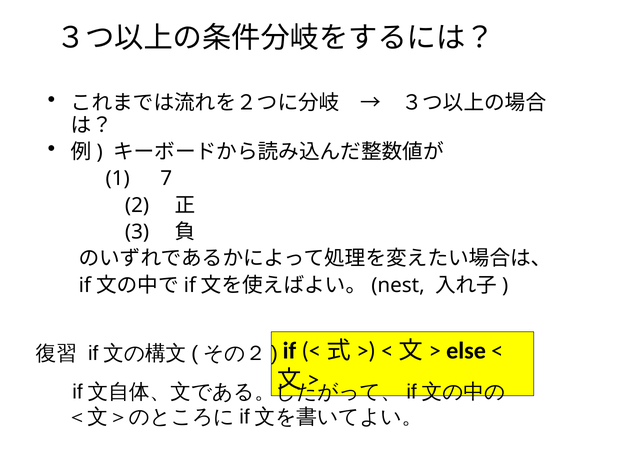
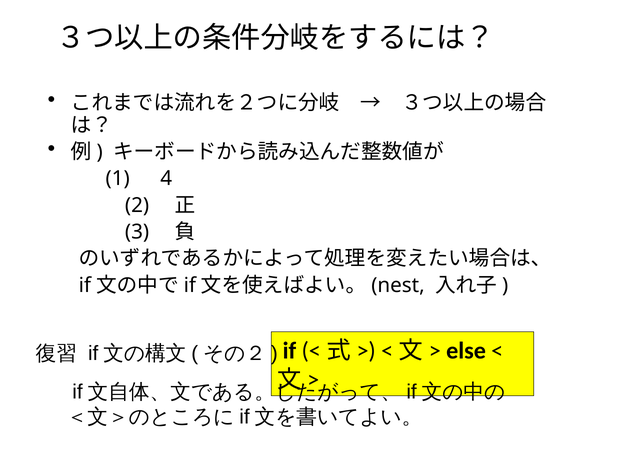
7: 7 -> 4 (166, 179)
